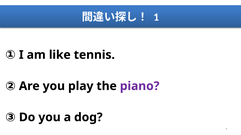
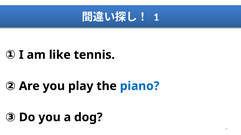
piano colour: purple -> blue (140, 86)
